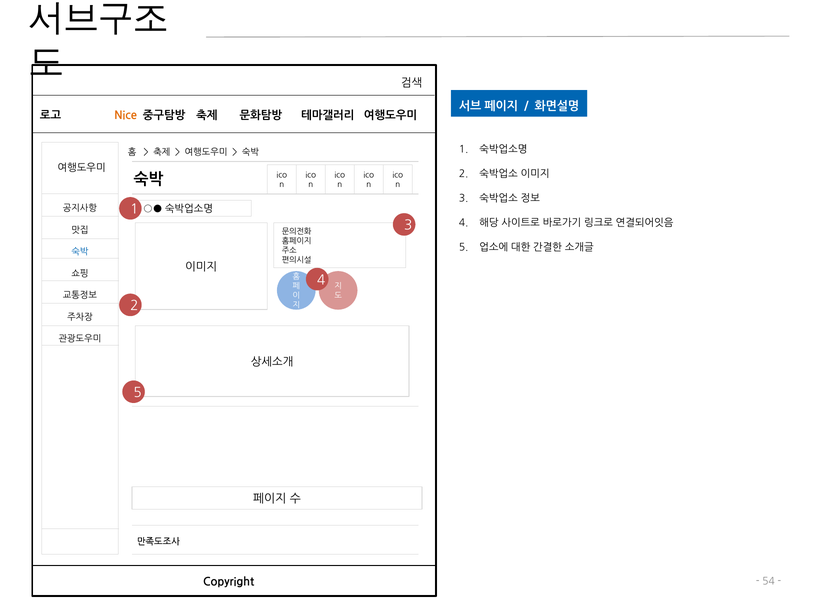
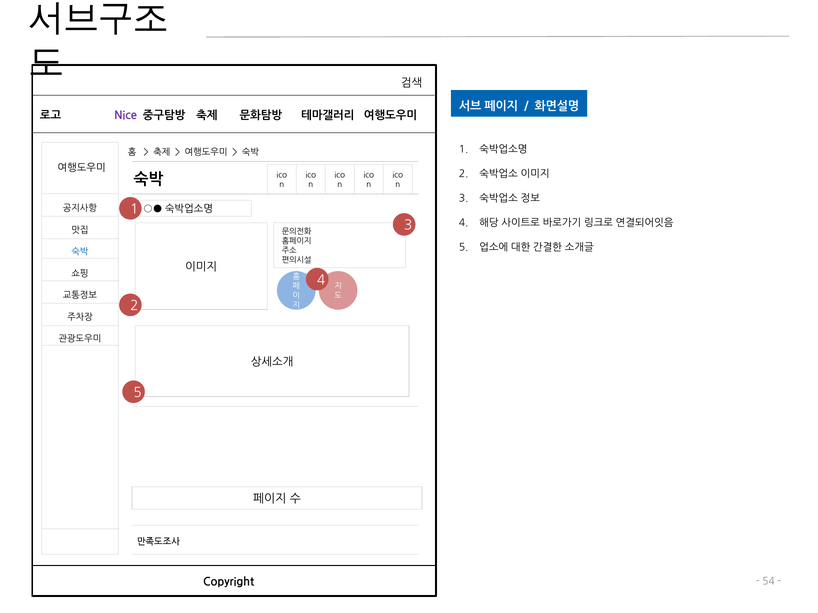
Nice colour: orange -> purple (126, 115)
